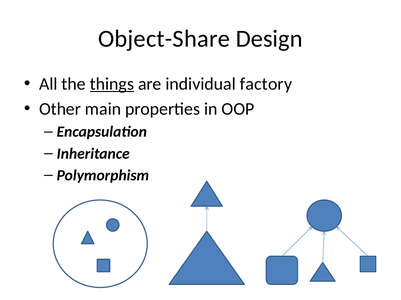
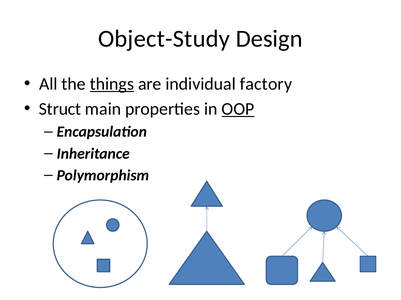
Object-Share: Object-Share -> Object-Study (164, 39)
Other: Other -> Struct (60, 109)
OOP underline: none -> present (238, 109)
